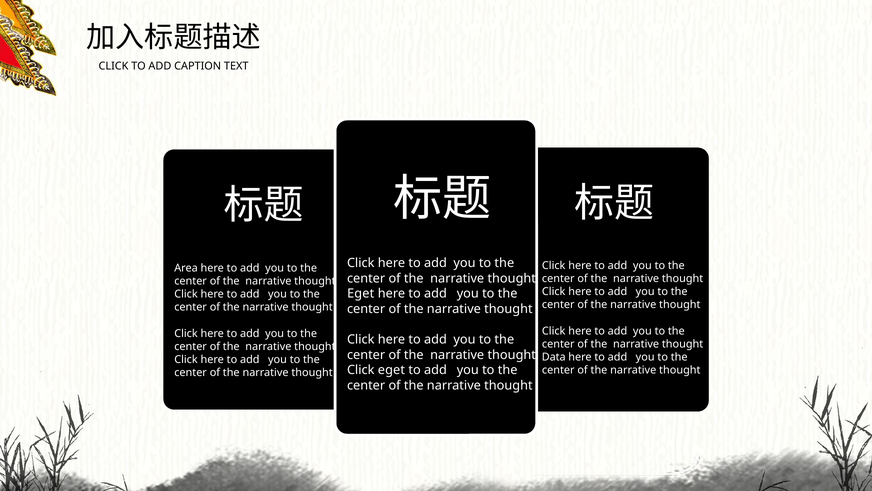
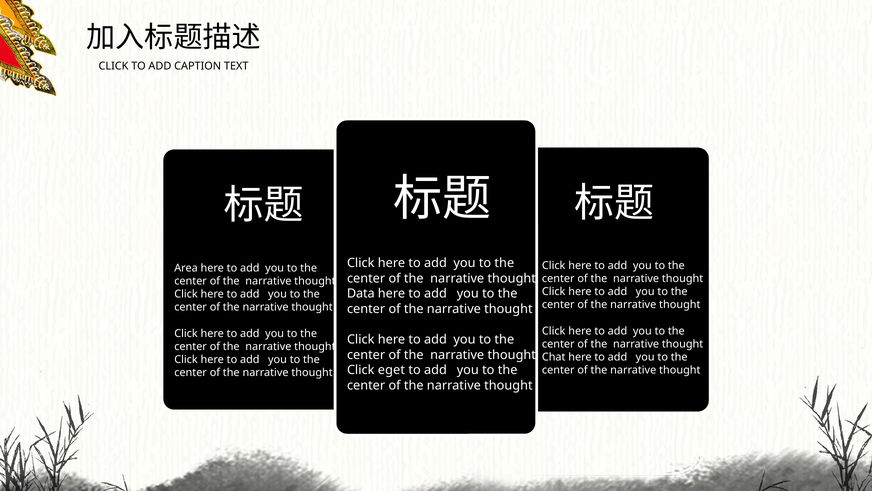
Eget: Eget -> Data (361, 294)
Data: Data -> Chat (554, 357)
